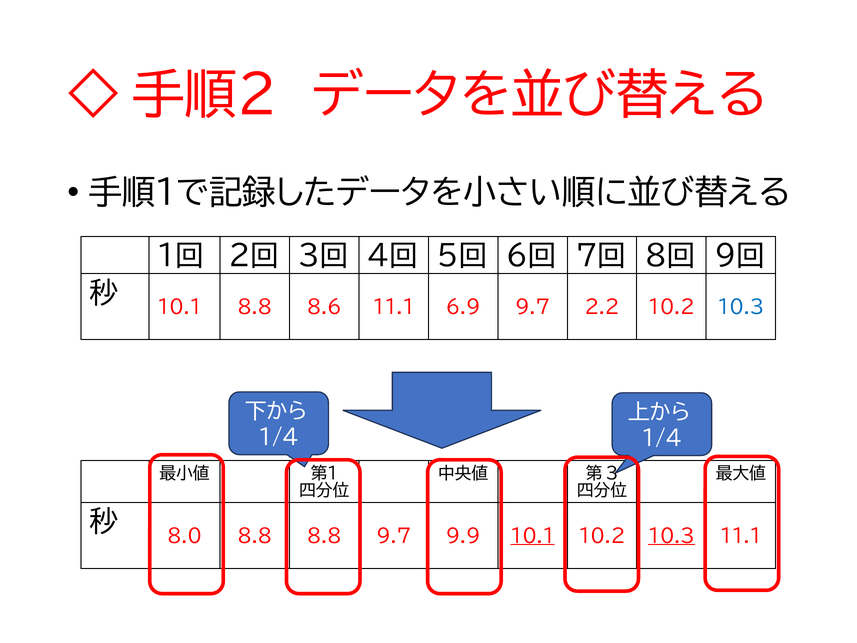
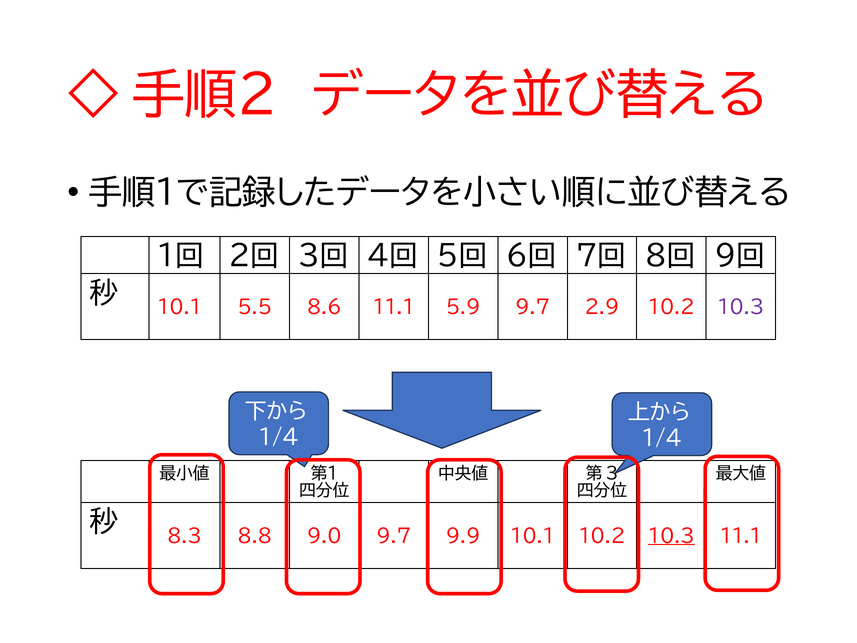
10.1 8.8: 8.8 -> 5.5 (255, 307)
6.9: 6.9 -> 5.9 (463, 307)
2.2: 2.2 -> 2.9 (602, 307)
10.3 colour: blue -> purple (741, 307)
8.0: 8.0 -> 8.3 (185, 536)
8.8 8.8: 8.8 -> 9.0 (324, 536)
10.1 underline: present -> none (533, 536)
